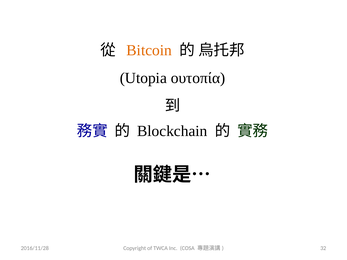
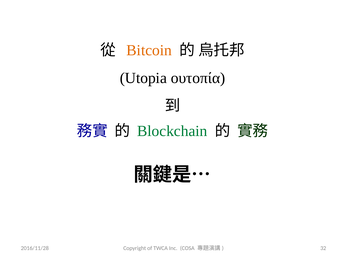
Blockchain colour: black -> green (172, 131)
